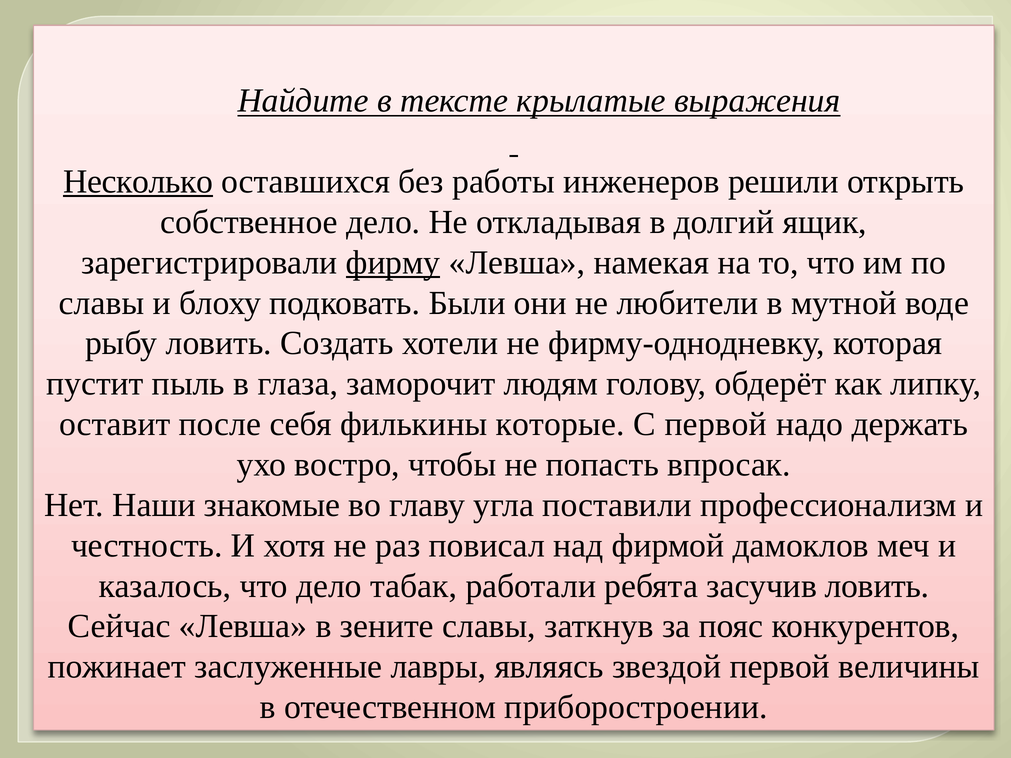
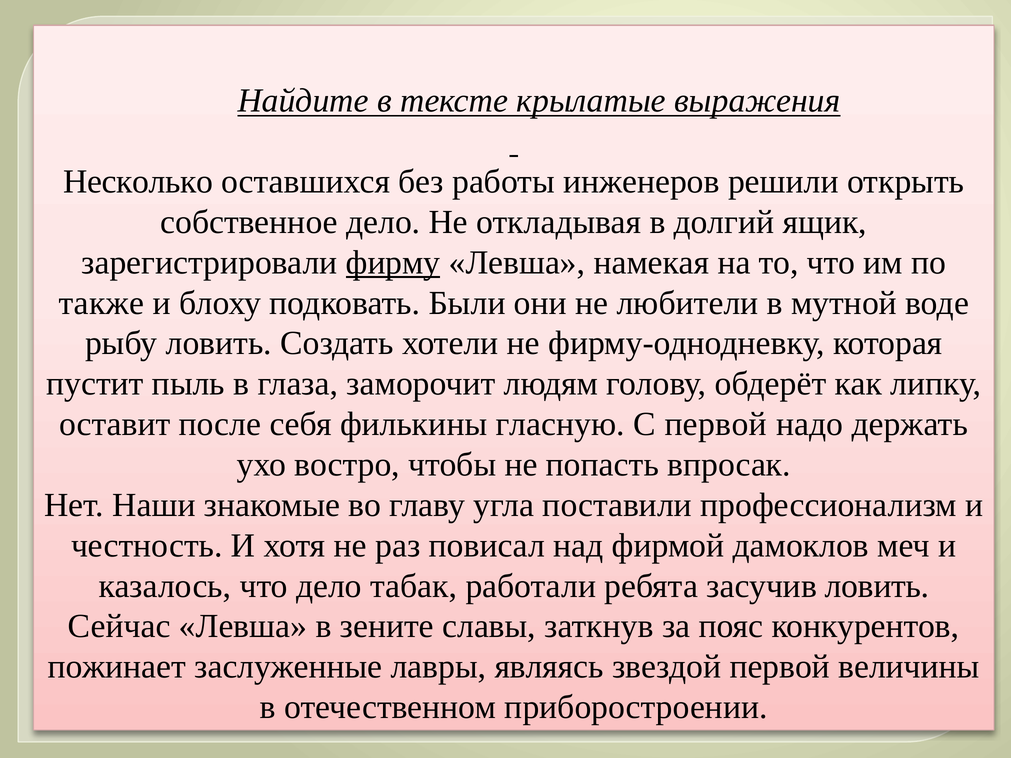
Несколько underline: present -> none (138, 182)
славы: славы -> также (101, 303)
которые: которые -> гласную (560, 424)
